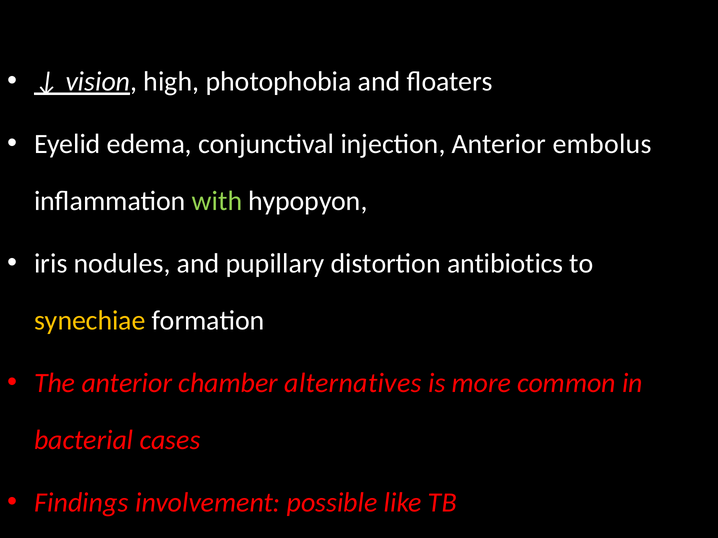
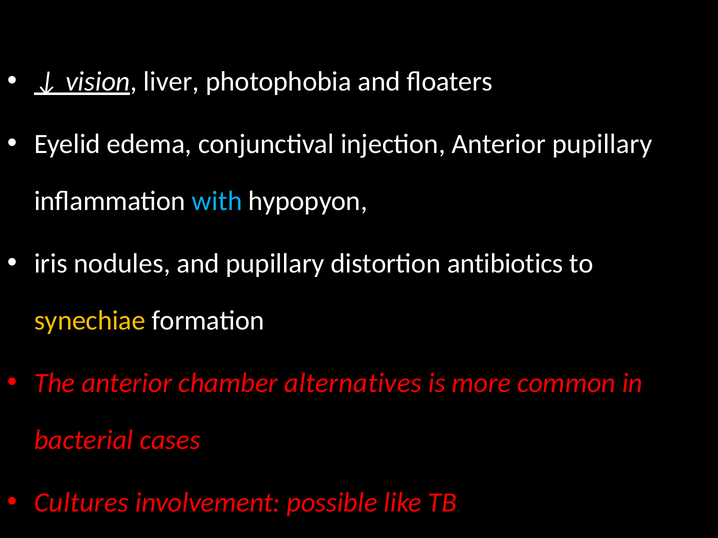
high: high -> liver (171, 82)
Anterior embolus: embolus -> pupillary (602, 144)
with colour: light green -> light blue (217, 201)
Findings: Findings -> Cultures (81, 503)
